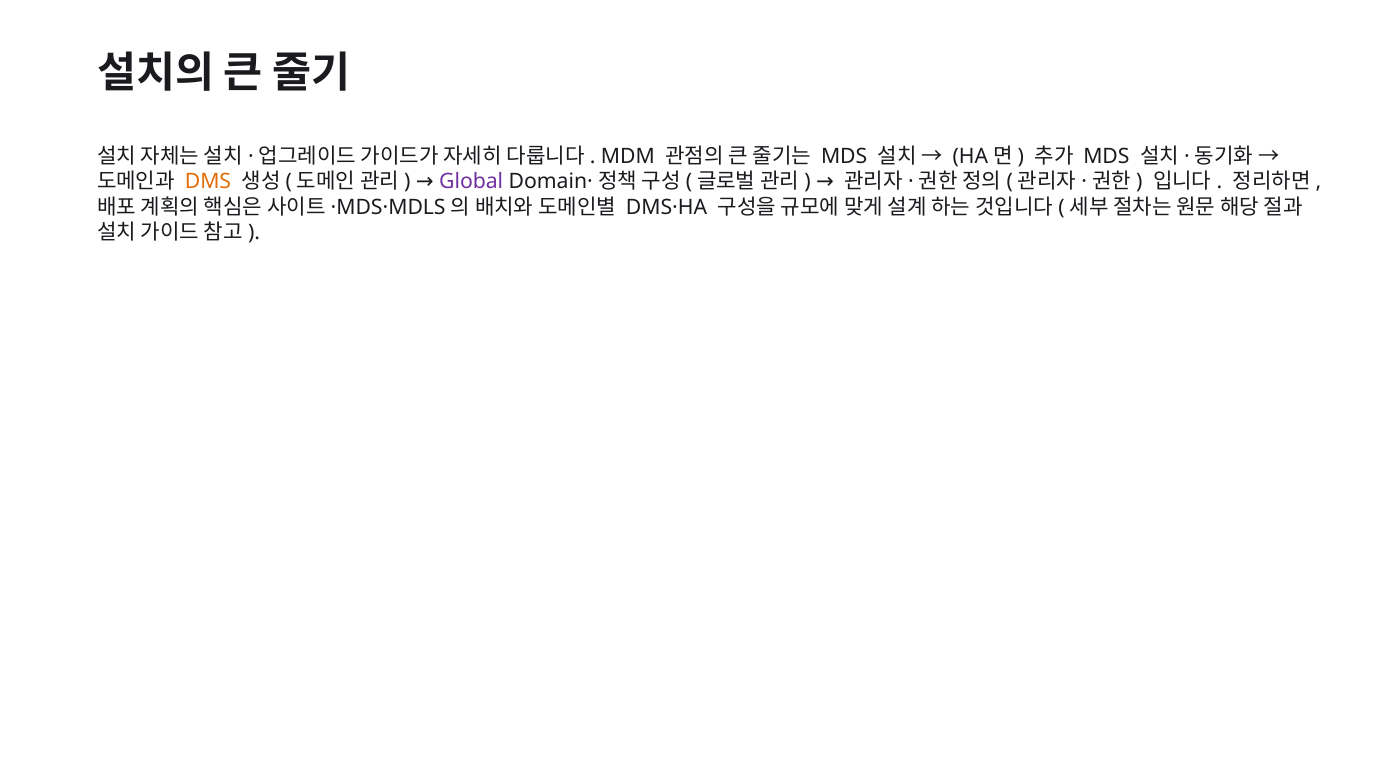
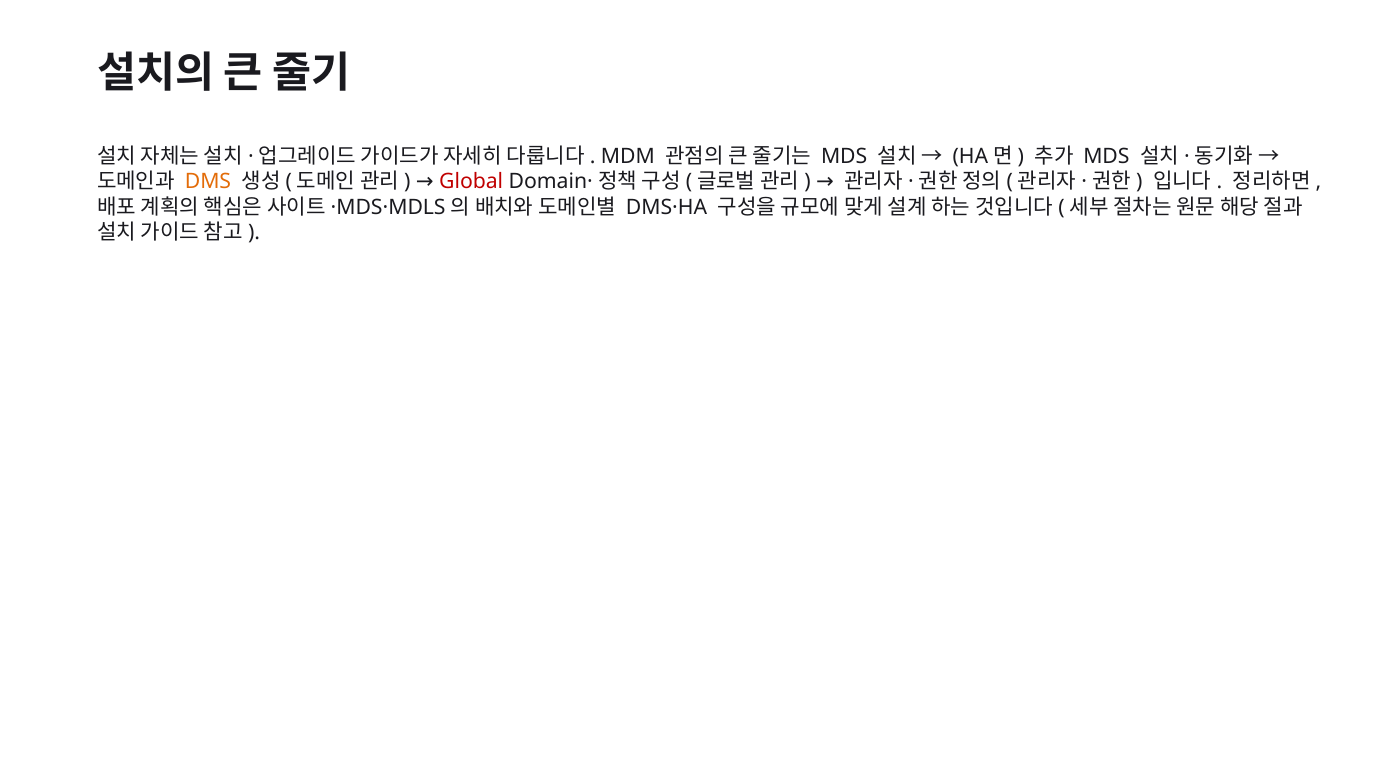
Global colour: purple -> red (471, 182)
